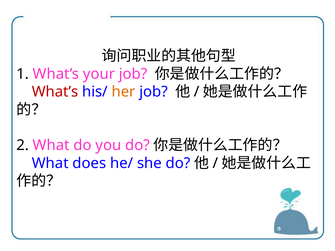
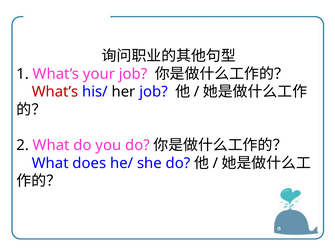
her colour: orange -> black (124, 92)
